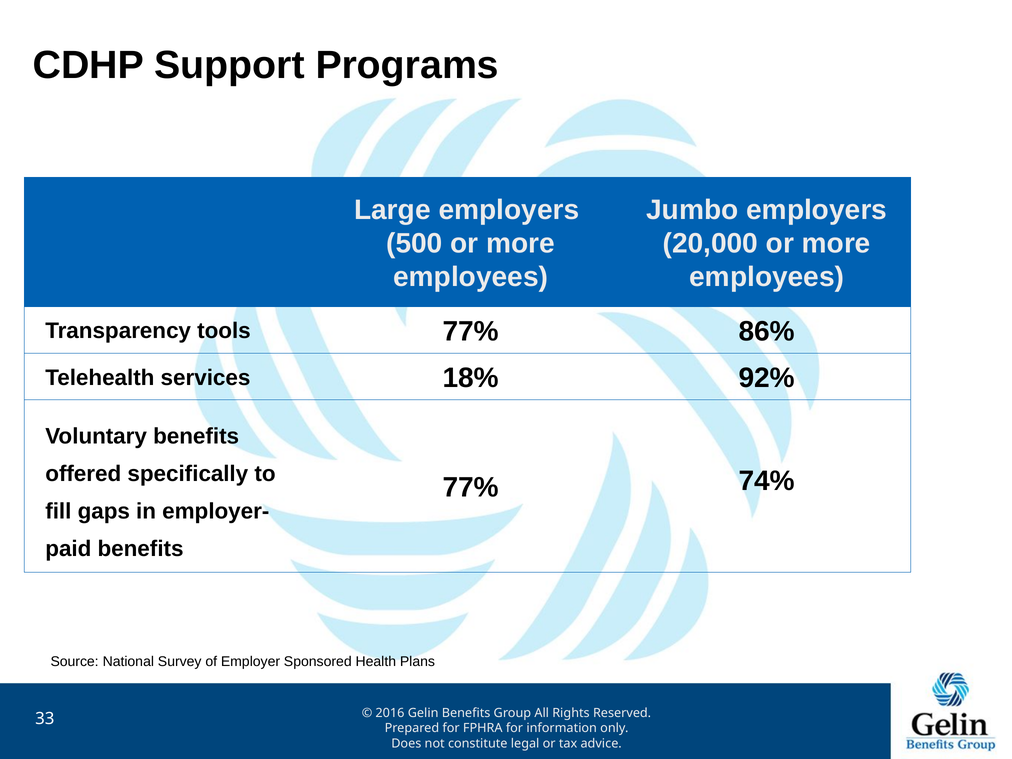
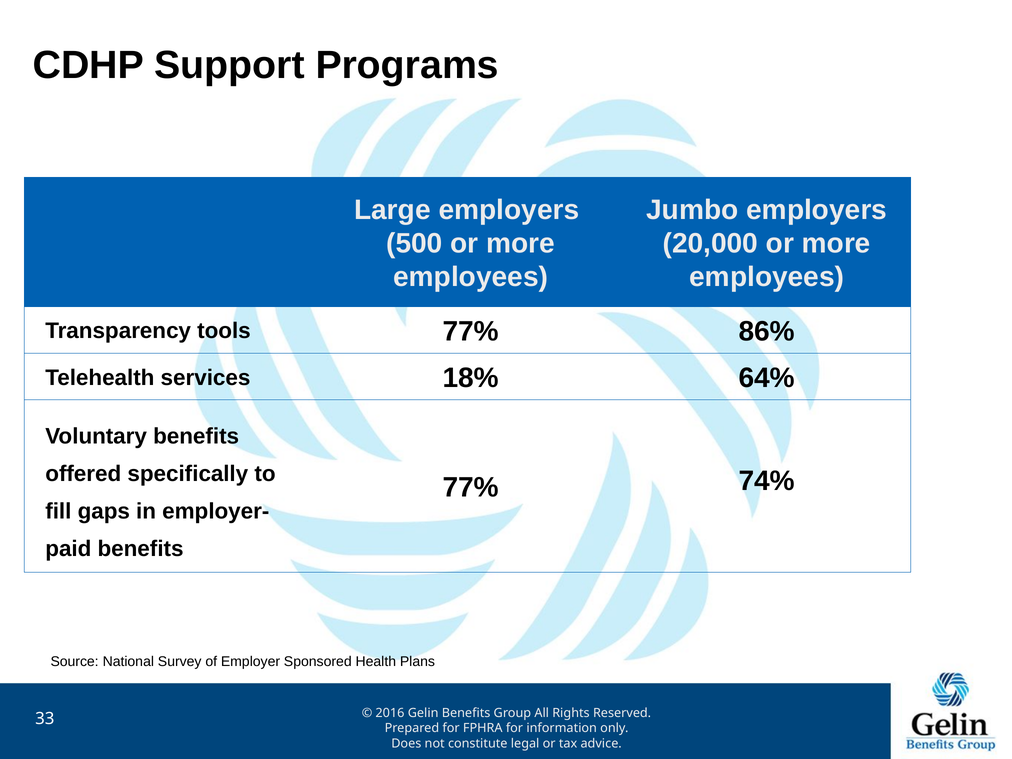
92%: 92% -> 64% (767, 378)
